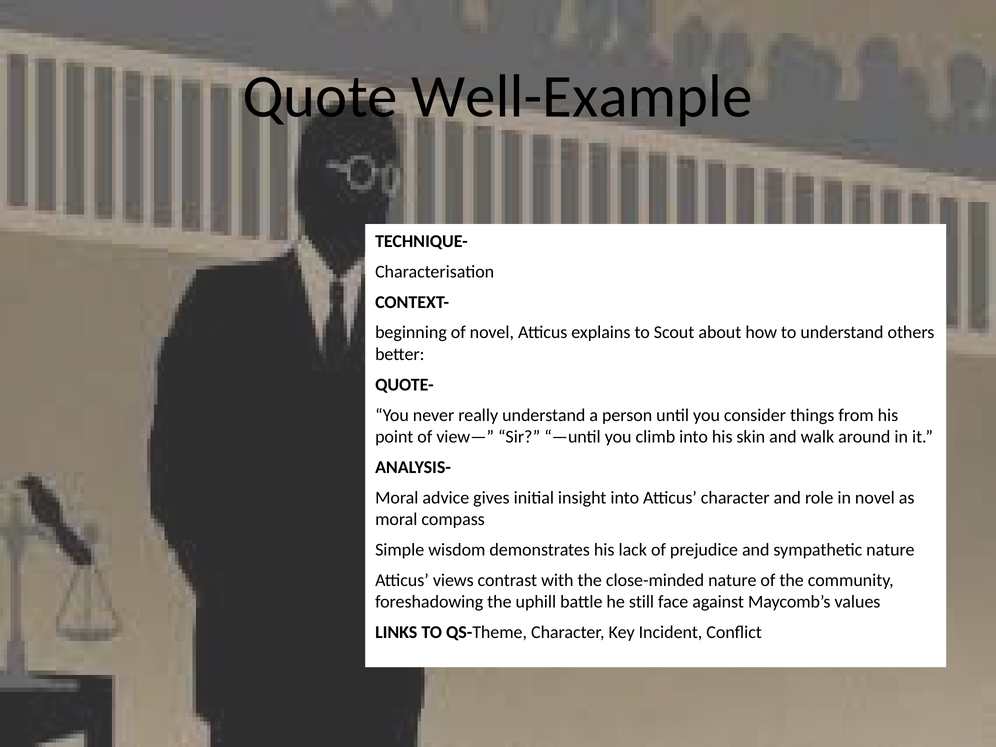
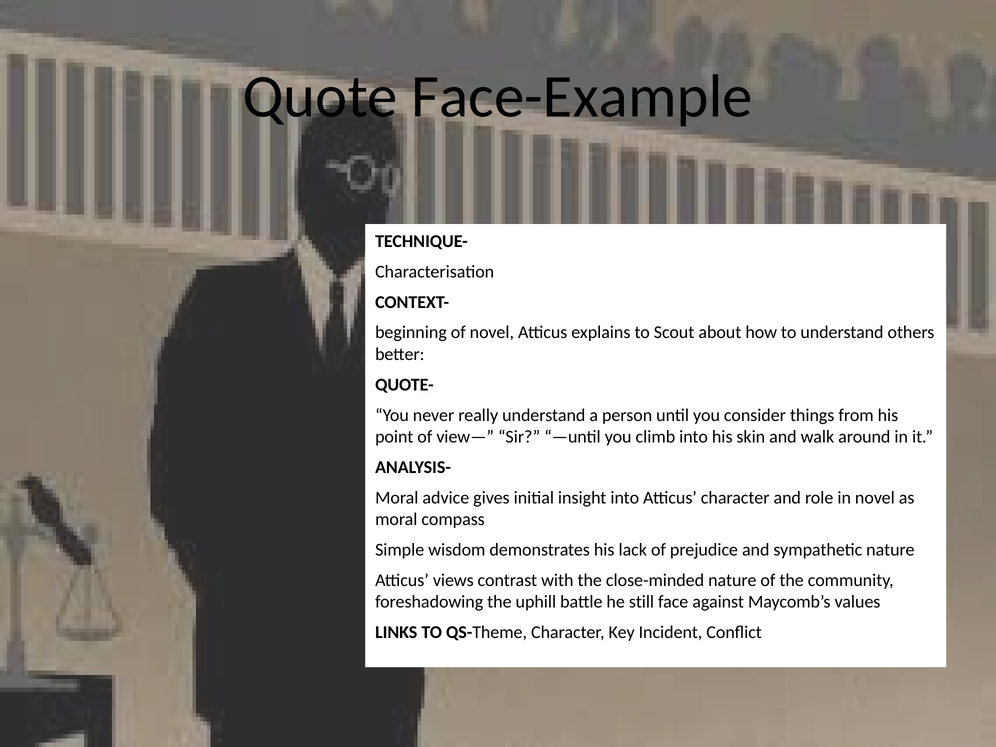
Well-Example: Well-Example -> Face-Example (582, 96)
